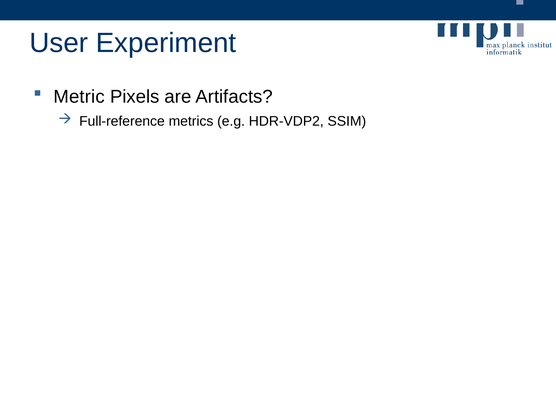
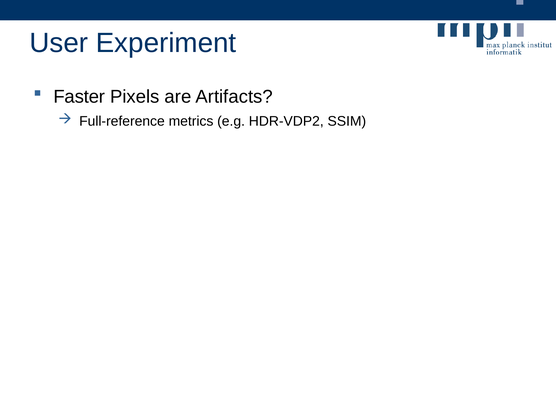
Metric: Metric -> Faster (79, 97)
